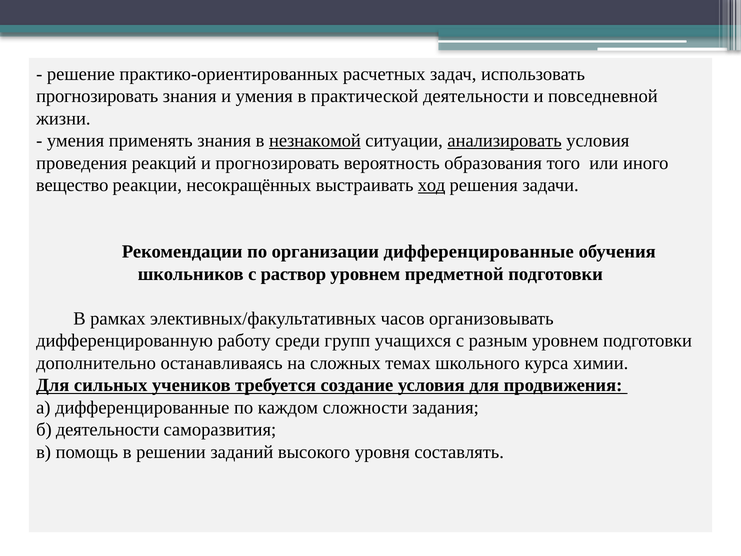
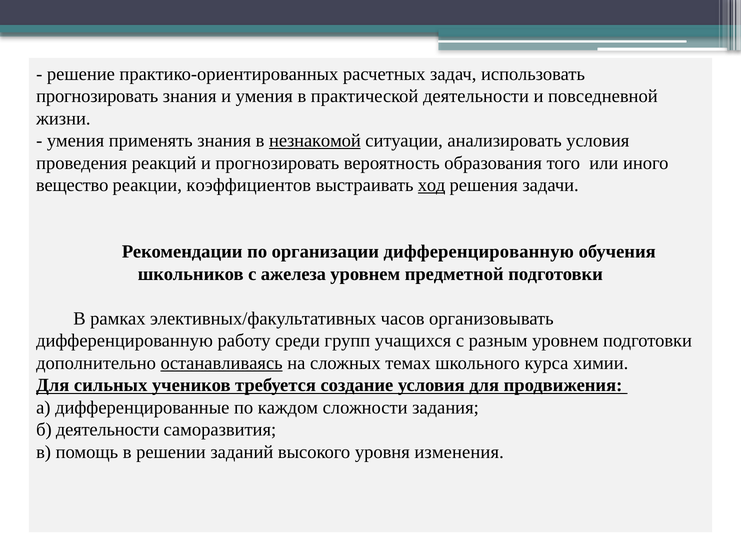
анализировать underline: present -> none (505, 141)
несокращённых: несокращённых -> коэффициентов (249, 185)
организации дифференцированные: дифференцированные -> дифференцированную (479, 252)
раствор: раствор -> ажелеза (293, 274)
останавливаясь underline: none -> present (222, 363)
составлять: составлять -> изменения (459, 452)
